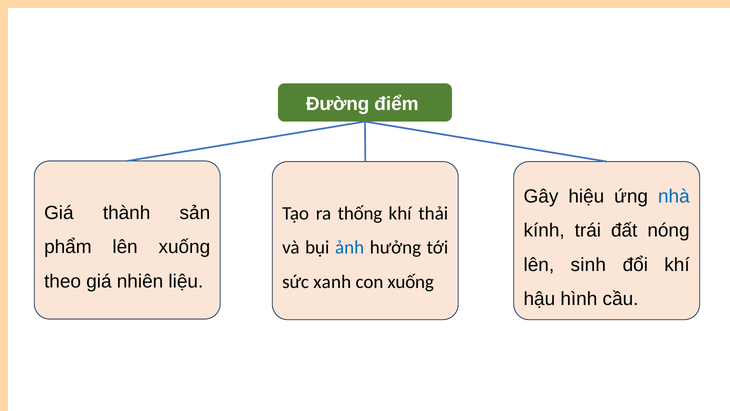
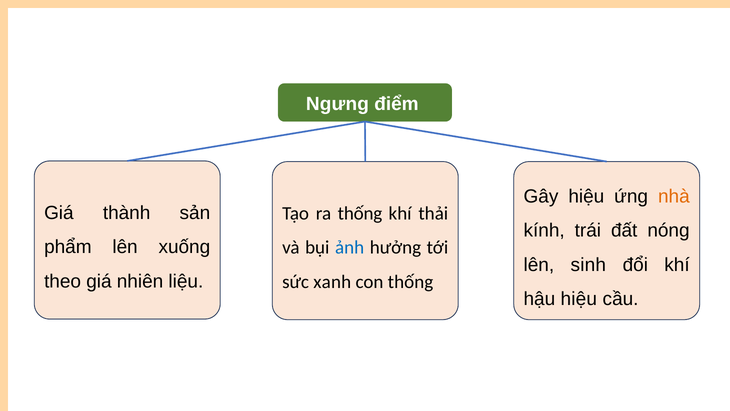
Đường: Đường -> Ngưng (337, 104)
nhà colour: blue -> orange (674, 196)
con xuống: xuống -> thống (411, 282)
hậu hình: hình -> hiệu (579, 299)
